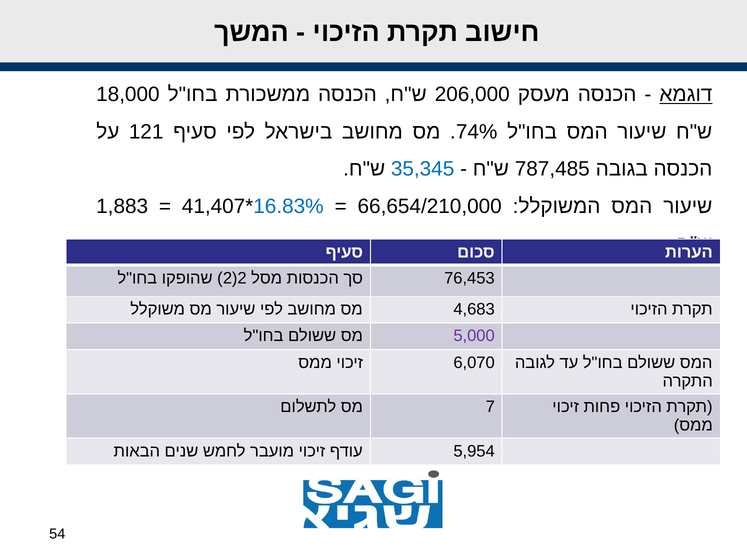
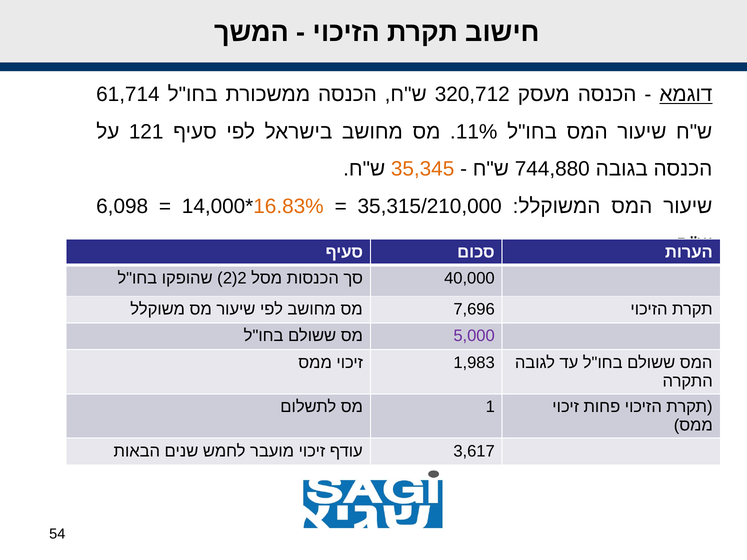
18,000: 18,000 -> 61,714 (128, 95)
206,000: 206,000 -> 320,712 (472, 95)
74%: 74% -> 11% (477, 132)
35,345 colour: blue -> orange (423, 169)
787,485: 787,485 -> 744,880 (552, 169)
1,883: 1,883 -> 6,098 (122, 207)
41,407: 41,407 -> 14,000 (214, 207)
16.83% colour: blue -> orange (288, 207)
66,654/210,000: 66,654/210,000 -> 35,315/210,000 (430, 207)
76,453: 76,453 -> 40,000 (469, 278)
4,683: 4,683 -> 7,696 (474, 310)
6,070: 6,070 -> 1,983 (474, 363)
7: 7 -> 1 (490, 407)
5,954: 5,954 -> 3,617 (474, 452)
